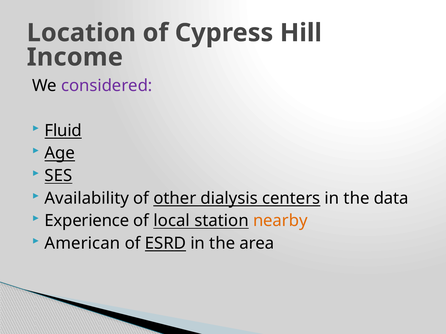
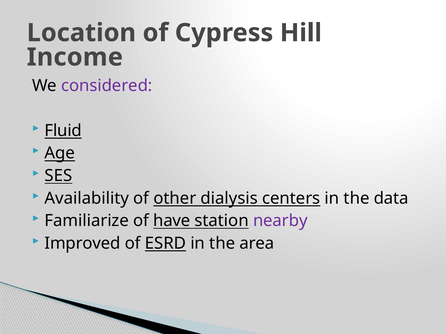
Experience: Experience -> Familiarize (87, 221)
local: local -> have (172, 221)
nearby colour: orange -> purple (280, 221)
American: American -> Improved (83, 244)
